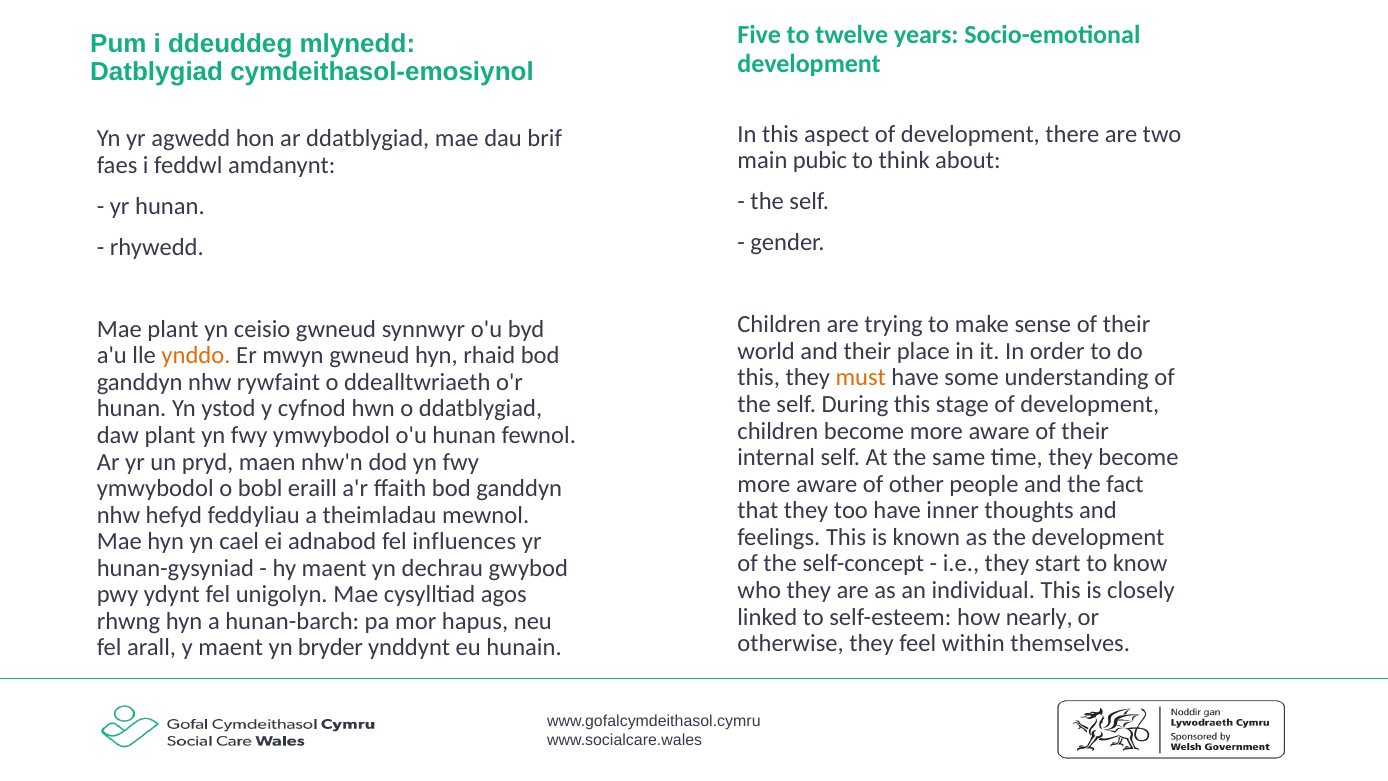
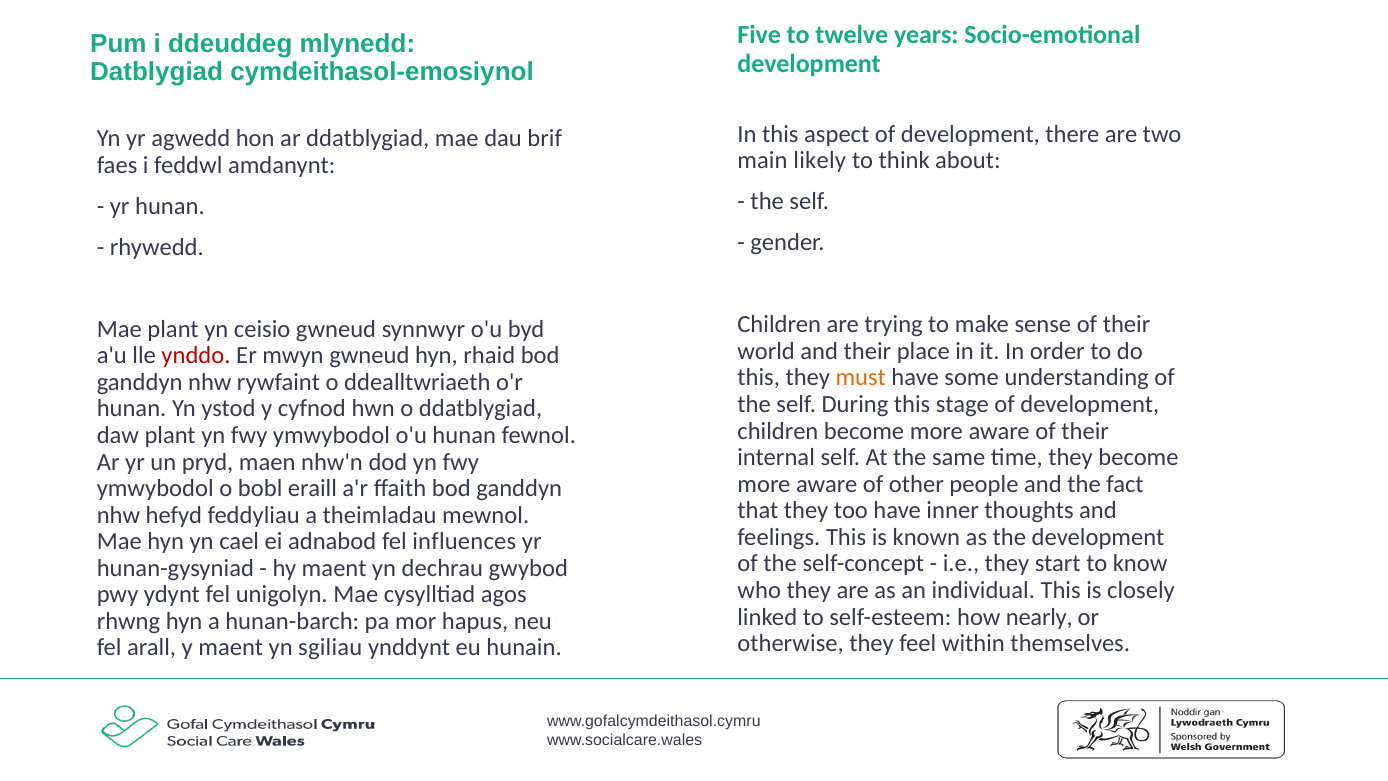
pubic: pubic -> likely (820, 160)
ynddo colour: orange -> red (196, 356)
bryder: bryder -> sgiliau (330, 648)
